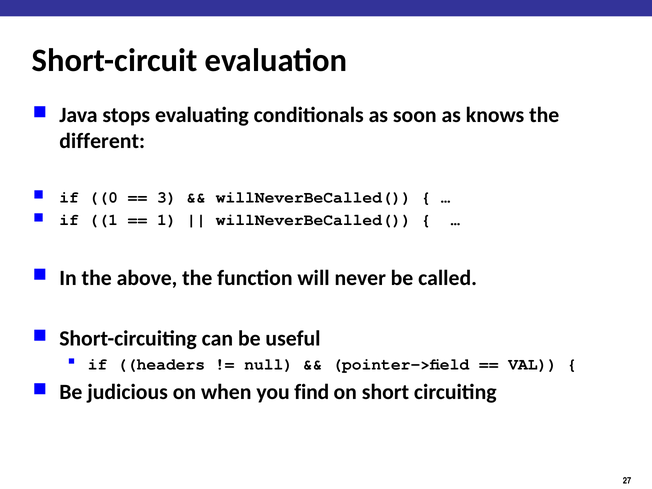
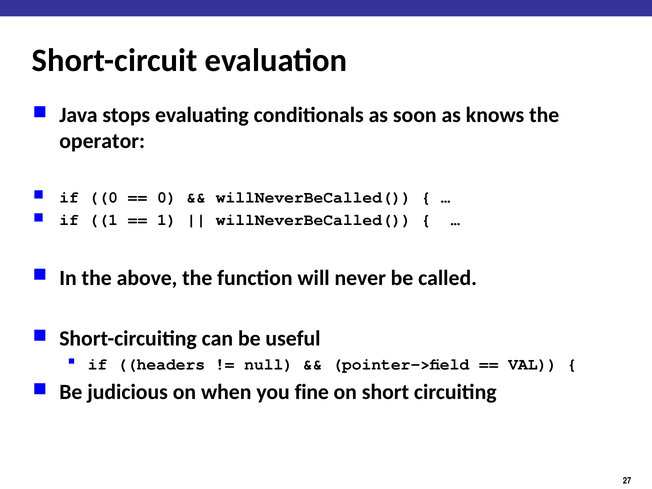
different: different -> operator (102, 141)
3: 3 -> 0 (167, 197)
find: find -> fine (312, 392)
